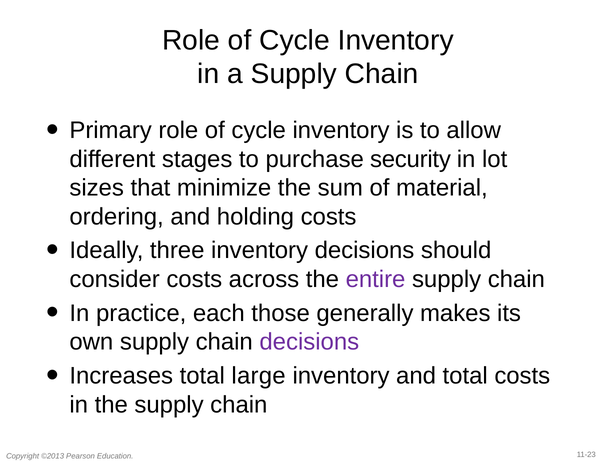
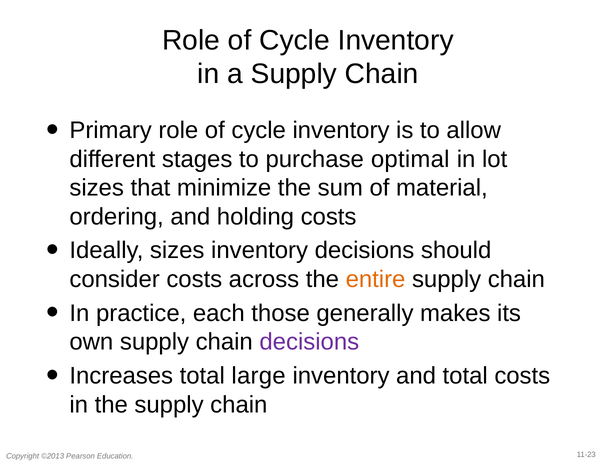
security: security -> optimal (410, 159)
Ideally three: three -> sizes (177, 251)
entire colour: purple -> orange (376, 279)
